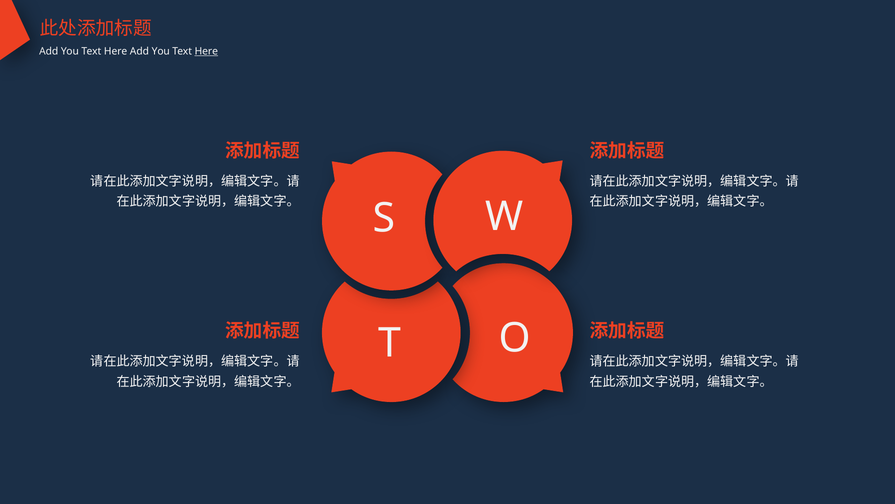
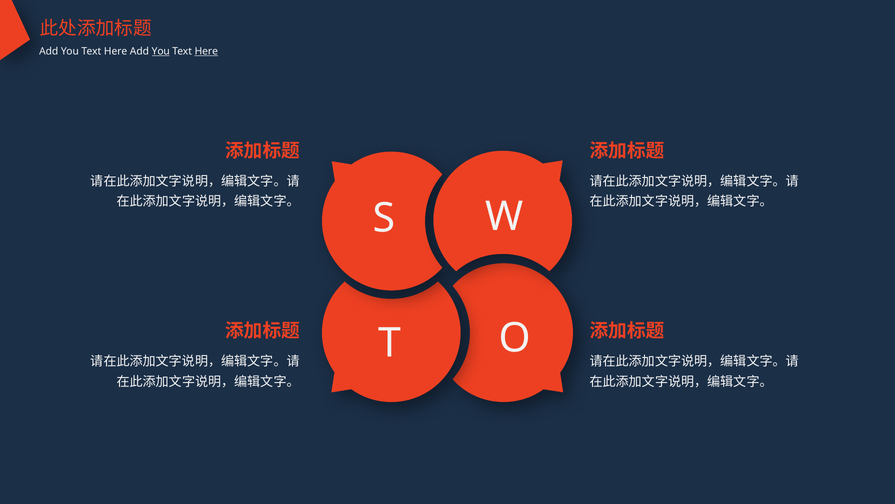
You underline: none -> present (161, 51)
